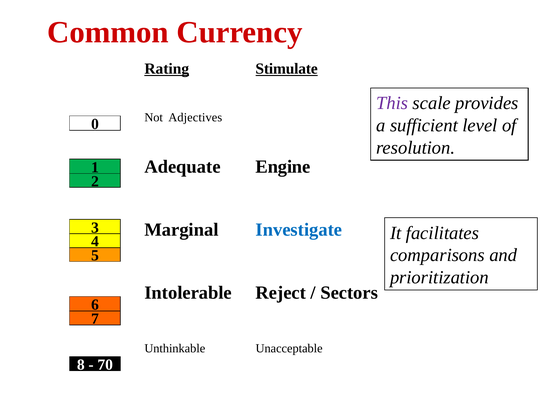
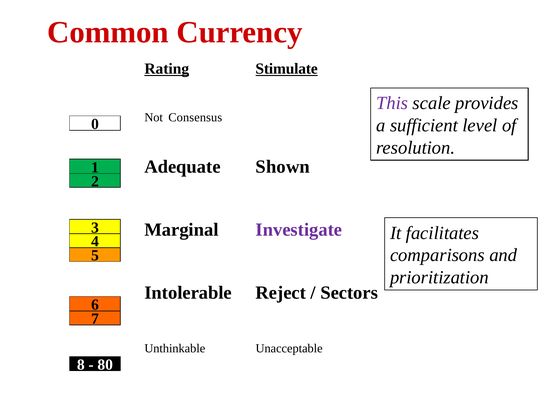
Adjectives: Adjectives -> Consensus (195, 118)
Engine: Engine -> Shown (283, 167)
Investigate colour: blue -> purple (299, 230)
70: 70 -> 80 (105, 365)
